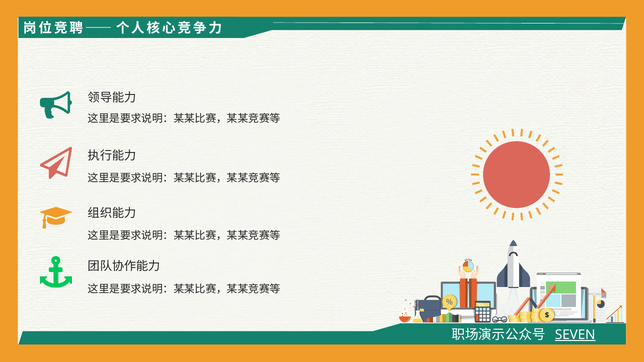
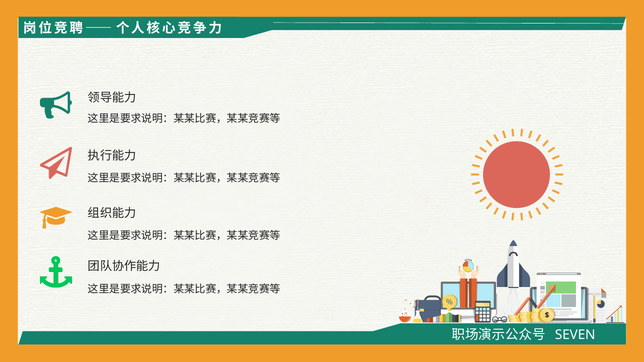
SEVEN underline: present -> none (575, 335)
